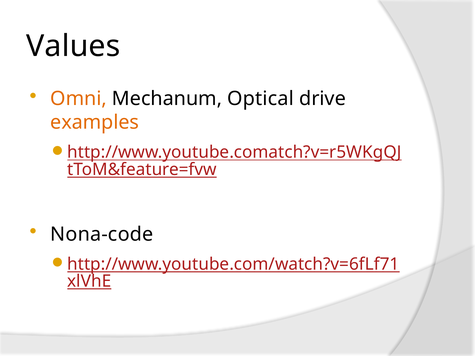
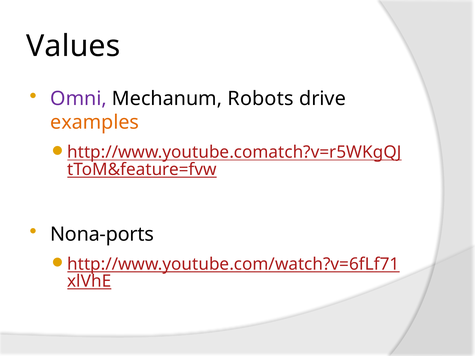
Omni colour: orange -> purple (79, 99)
Optical: Optical -> Robots (261, 99)
Nona-code: Nona-code -> Nona-ports (102, 234)
